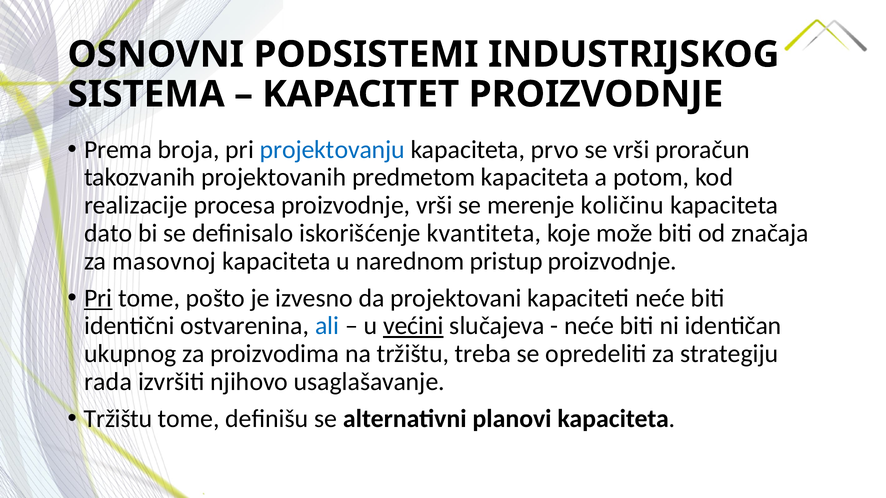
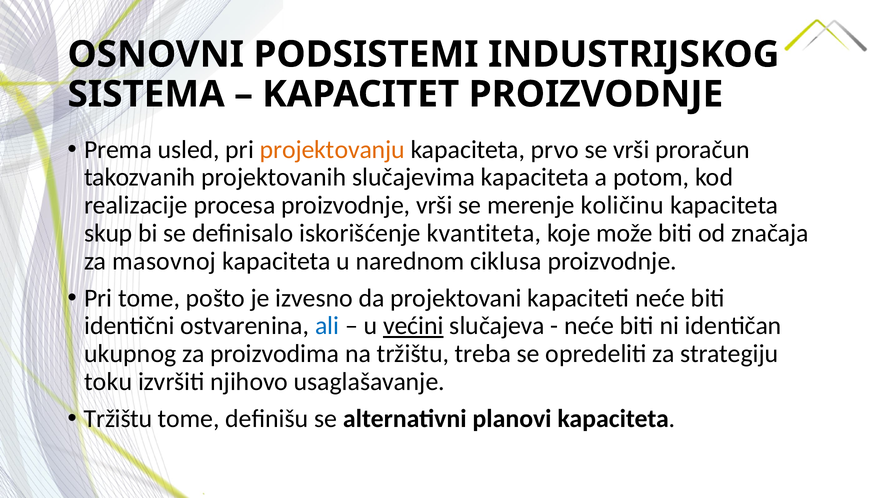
broja: broja -> usled (189, 150)
projektovanju colour: blue -> orange (332, 150)
predmetom: predmetom -> slučajevima (414, 178)
dato: dato -> skup (108, 233)
pristup: pristup -> ciklusa (506, 261)
Pri underline: present -> none (98, 298)
rada: rada -> toku (108, 382)
